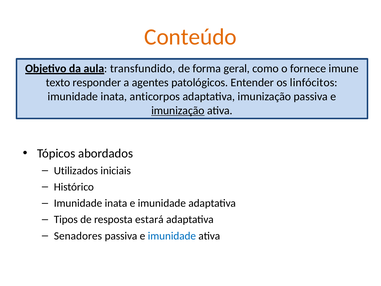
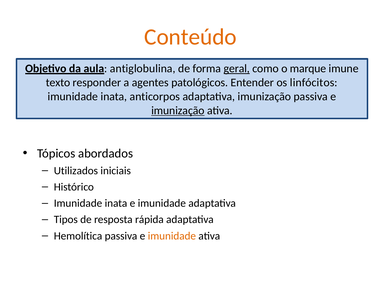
transfundido: transfundido -> antiglobulina (143, 69)
geral underline: none -> present (237, 69)
fornece: fornece -> marque (308, 69)
estará: estará -> rápida (149, 219)
Senadores: Senadores -> Hemolítica (78, 236)
imunidade colour: blue -> orange (172, 236)
